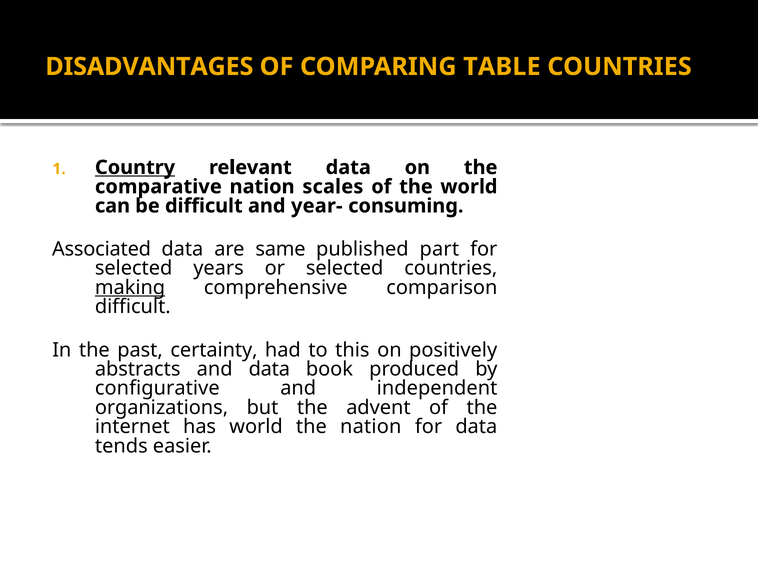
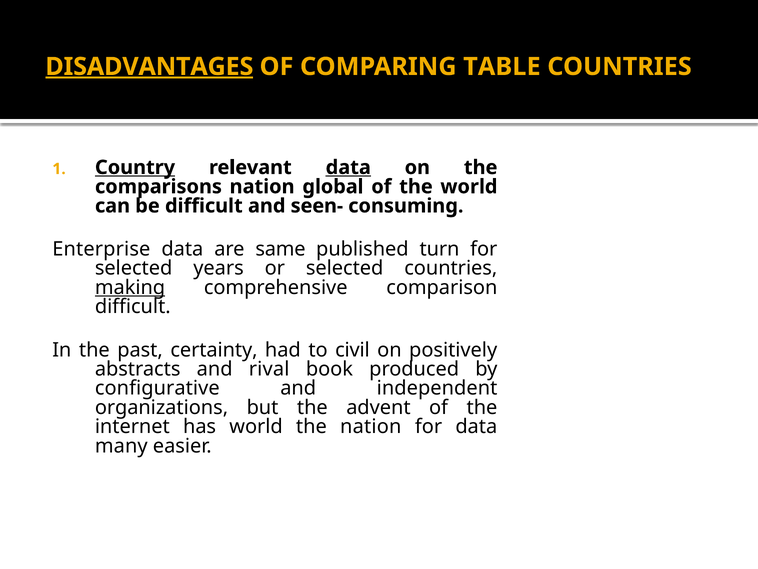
DISADVANTAGES underline: none -> present (149, 67)
data underline: none -> present (348, 167)
comparative: comparative -> comparisons (158, 187)
scales: scales -> global (333, 187)
year-: year- -> seen- (317, 206)
Associated: Associated -> Enterprise (101, 249)
part: part -> turn (440, 249)
this: this -> civil (352, 350)
and data: data -> rival (269, 369)
tends: tends -> many (121, 446)
